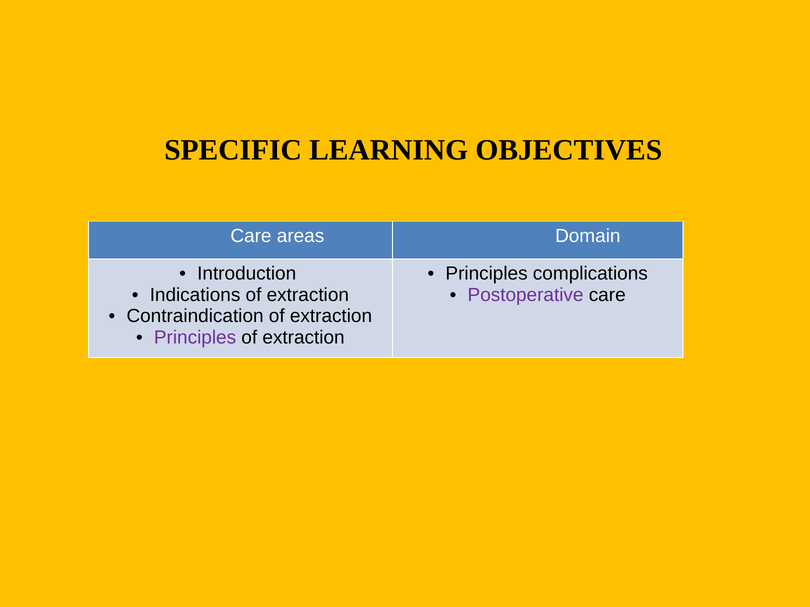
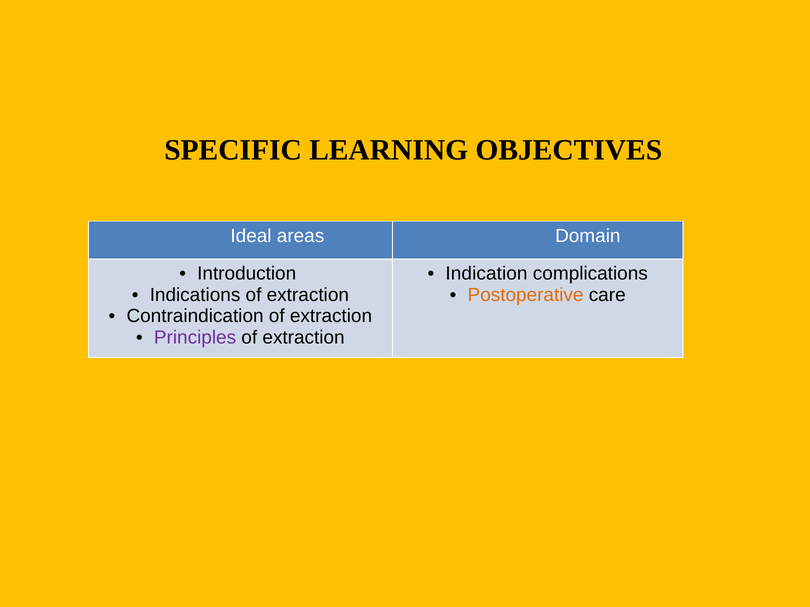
Care: Care -> Ideal (251, 236)
Principles: Principles -> Indication (487, 274)
Postoperative colour: purple -> orange (526, 295)
